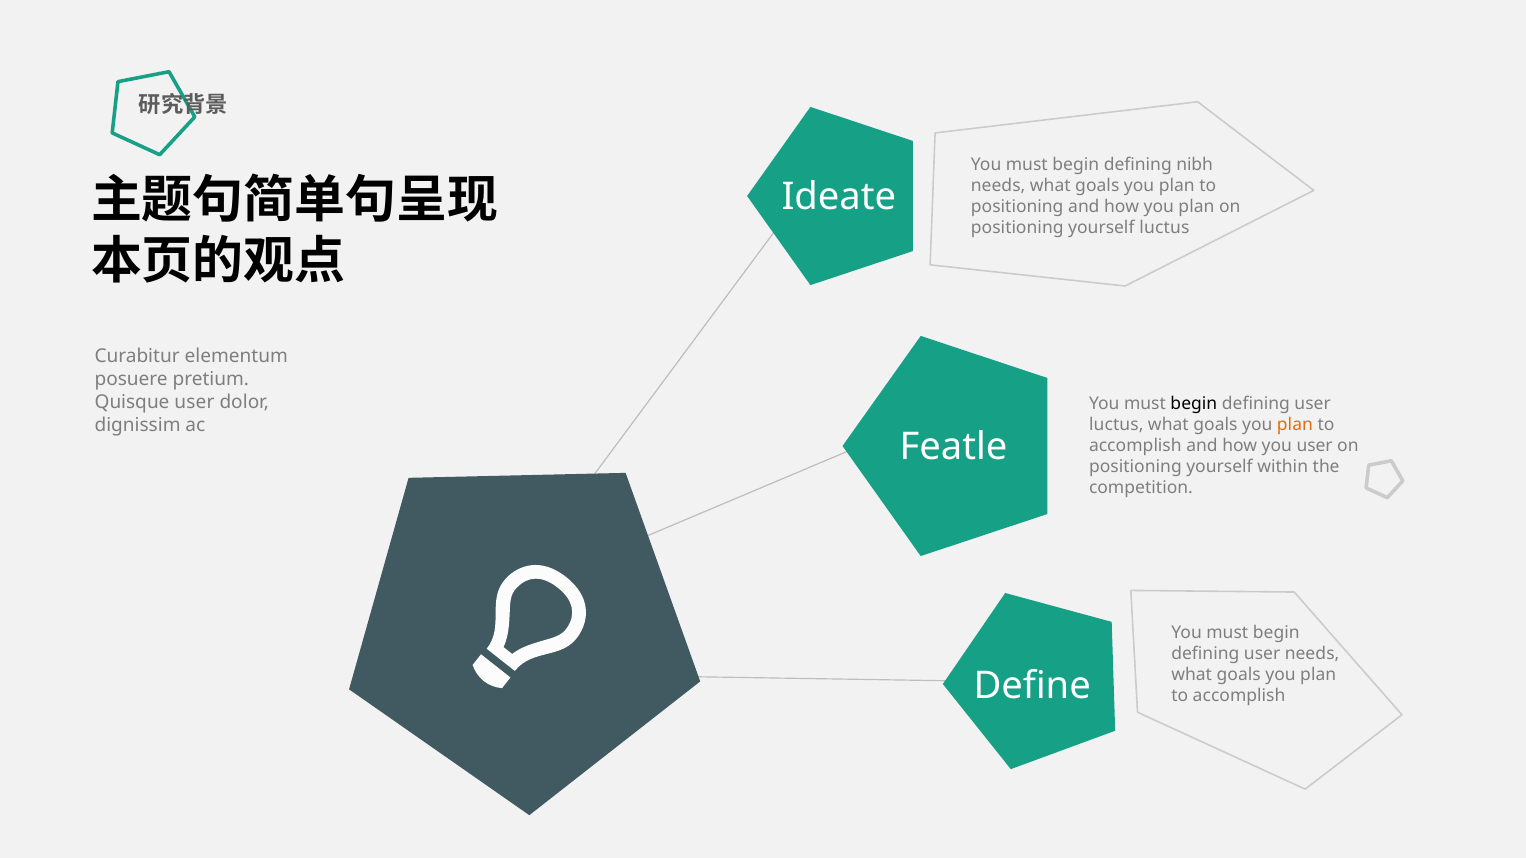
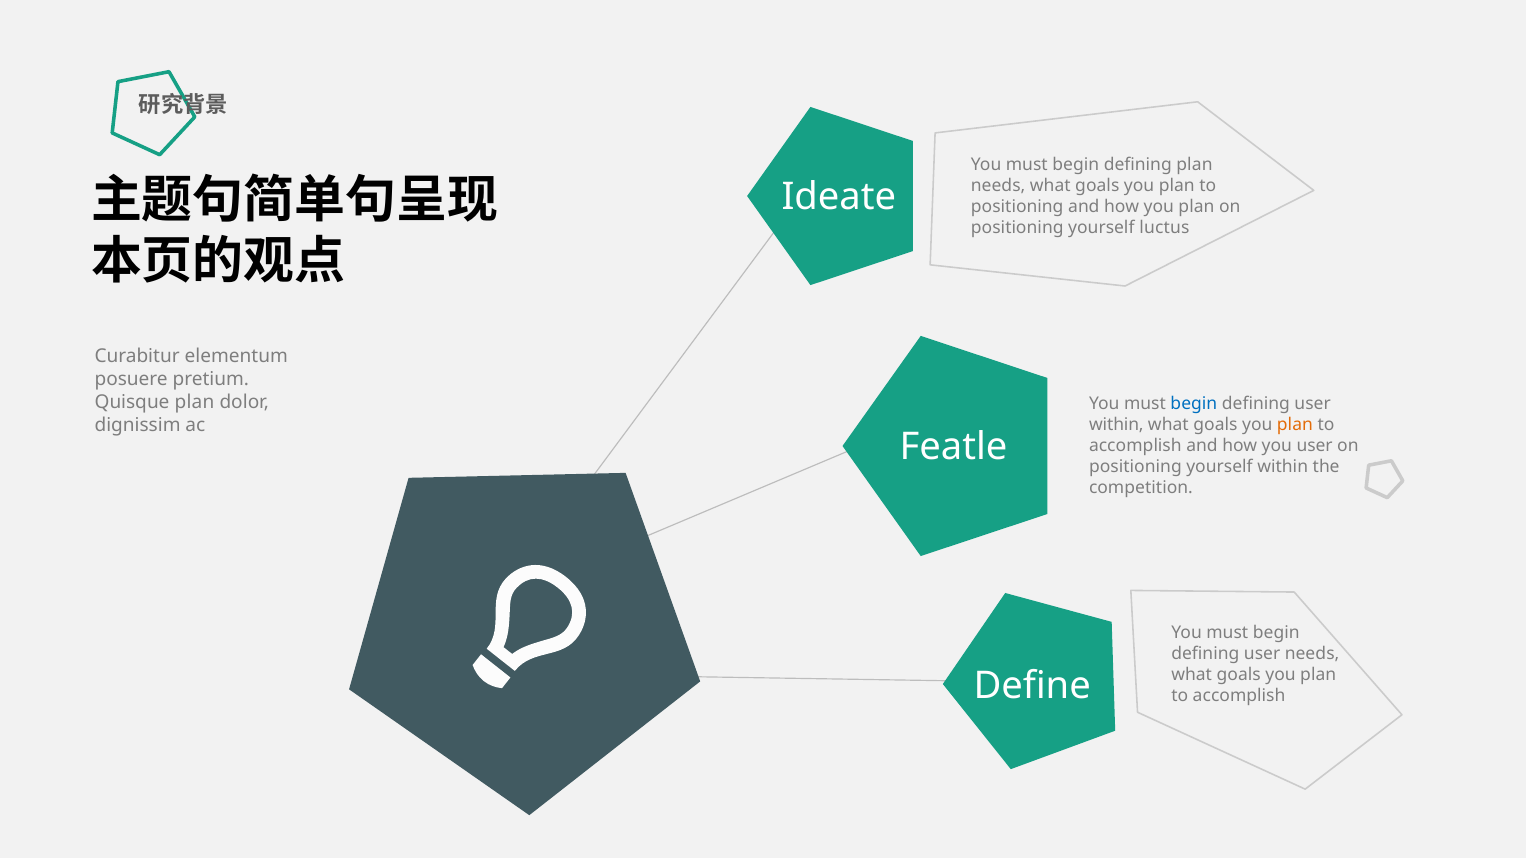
defining nibh: nibh -> plan (1194, 165)
Quisque user: user -> plan (194, 402)
begin colour: black -> blue (1194, 404)
luctus: luctus -> within (1116, 425)
